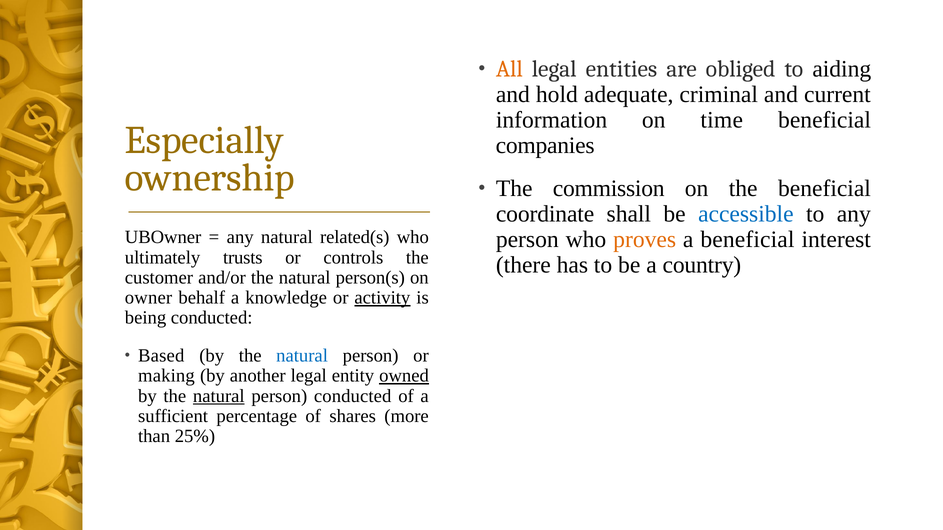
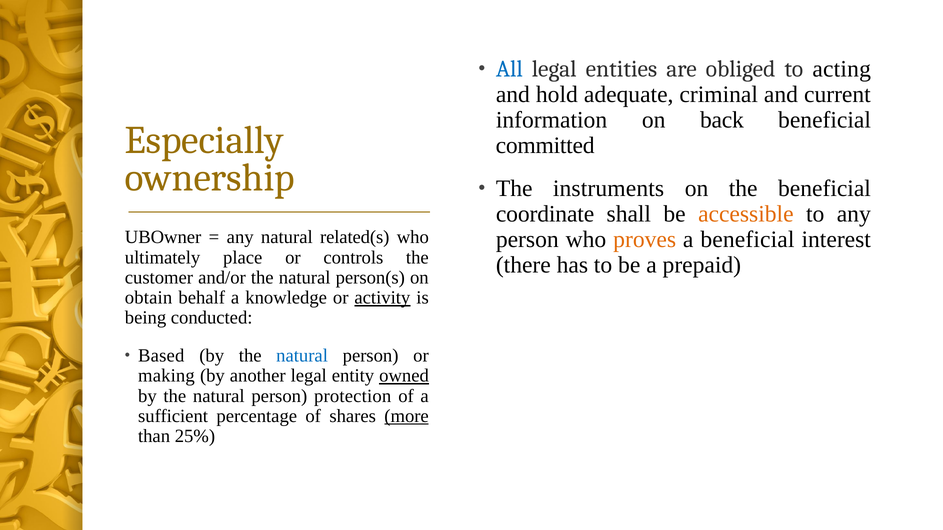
All colour: orange -> blue (509, 69)
aiding: aiding -> acting (842, 69)
time: time -> back (722, 120)
companies: companies -> committed (545, 146)
commission: commission -> instruments (609, 189)
accessible colour: blue -> orange (746, 214)
trusts: trusts -> place (243, 258)
country: country -> prepaid (702, 265)
owner: owner -> obtain (149, 298)
natural underline: present -> none (219, 396)
person conducted: conducted -> protection (353, 396)
more underline: none -> present (407, 417)
